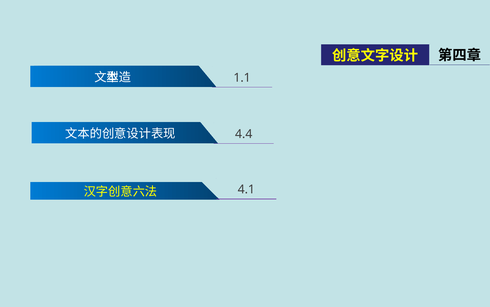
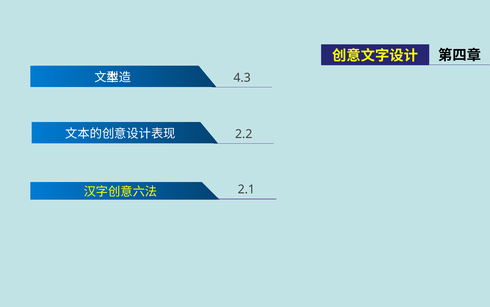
1.1: 1.1 -> 4.3 (242, 78)
4.4: 4.4 -> 2.2 (244, 134)
4.1: 4.1 -> 2.1 (246, 189)
